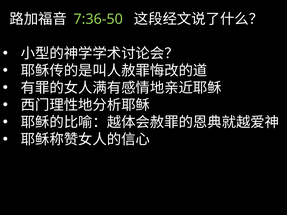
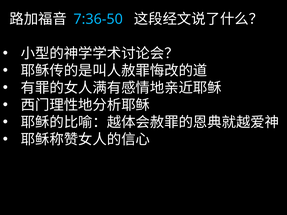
7:36-50 colour: light green -> light blue (98, 19)
